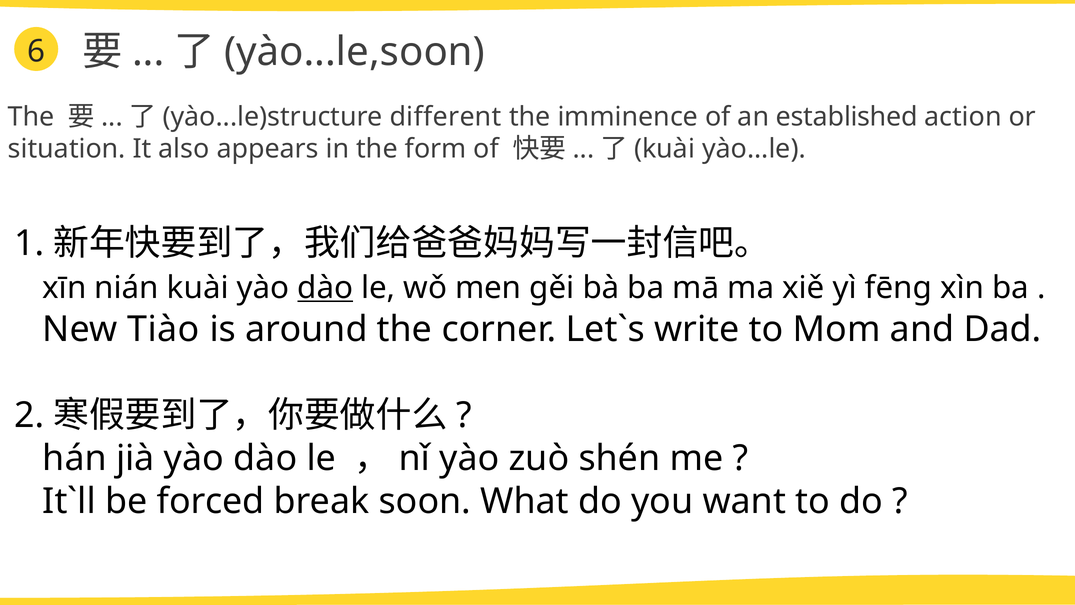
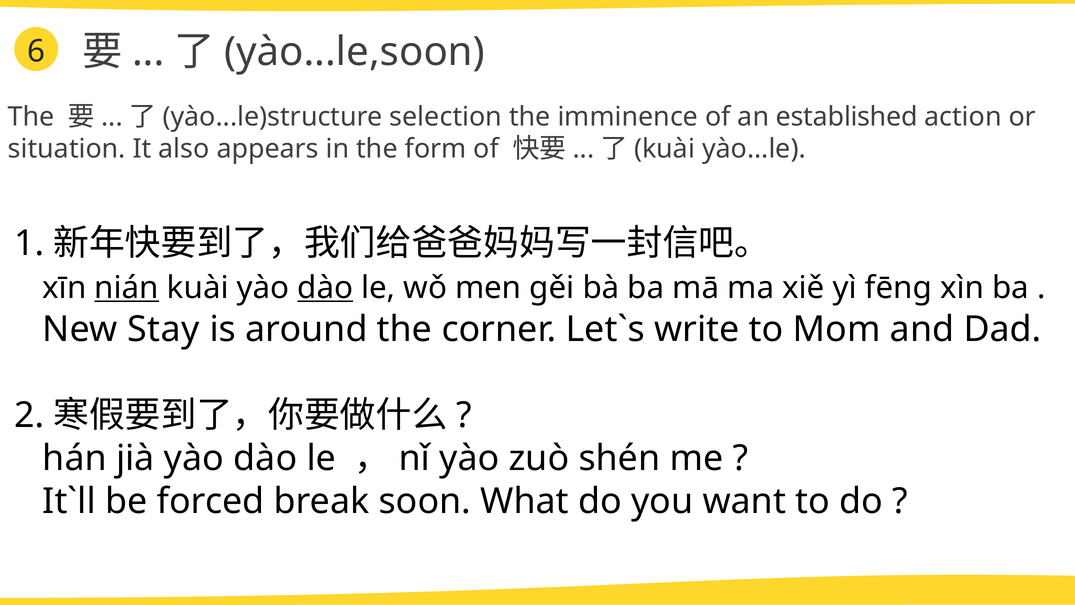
different: different -> selection (446, 117)
nián underline: none -> present (127, 288)
Tiào: Tiào -> Stay (163, 329)
